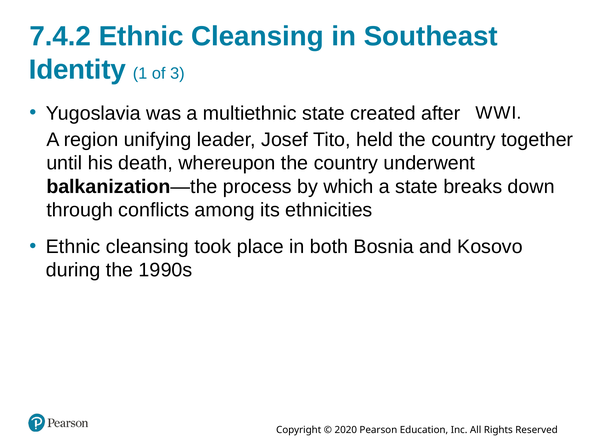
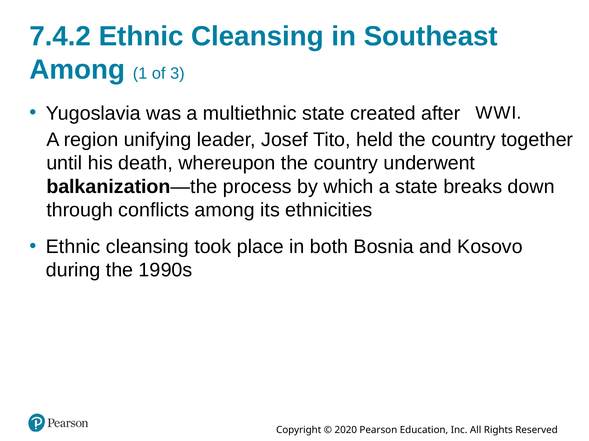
Identity: Identity -> Among (77, 70)
